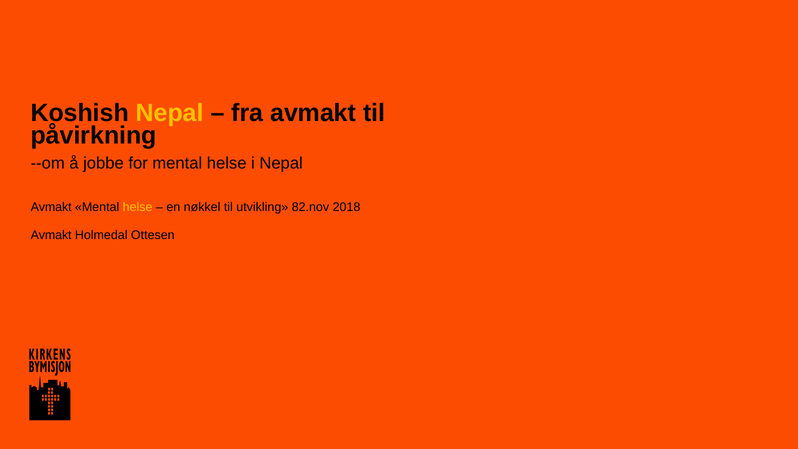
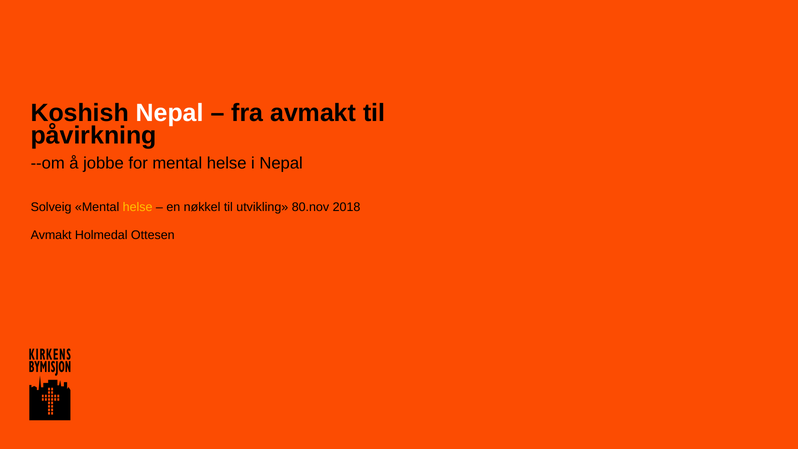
Nepal colour: yellow -> white (170, 113)
Avmakt: Avmakt -> Solveig (51, 207)
82.nov: 82.nov -> 80.nov (310, 207)
